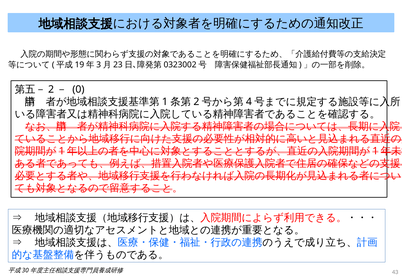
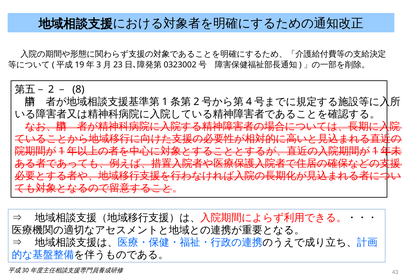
0: 0 -> 8 (78, 89)
